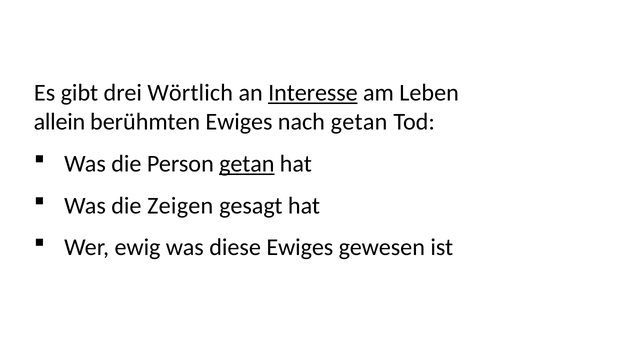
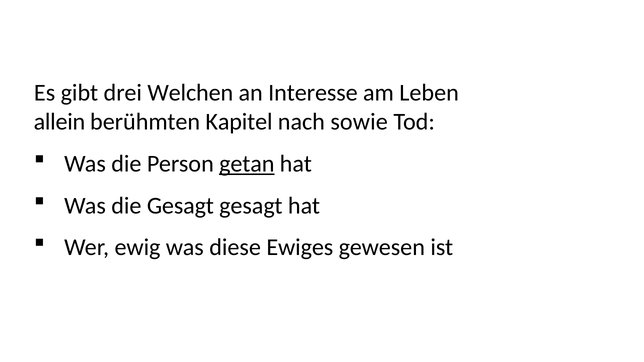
Wörtlich: Wörtlich -> Welchen (190, 93)
Interesse underline: present -> none (313, 93)
berühmten Ewiges: Ewiges -> Kapitel (239, 122)
nach getan: getan -> sowie (359, 122)
die Zeigen: Zeigen -> Gesagt (180, 206)
